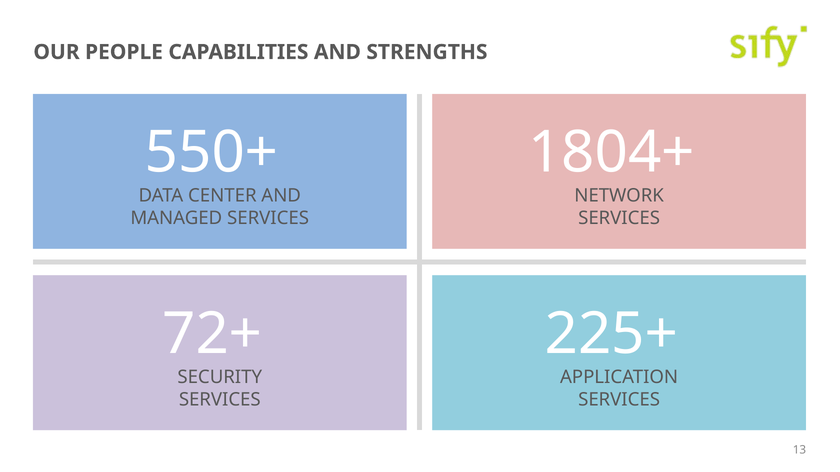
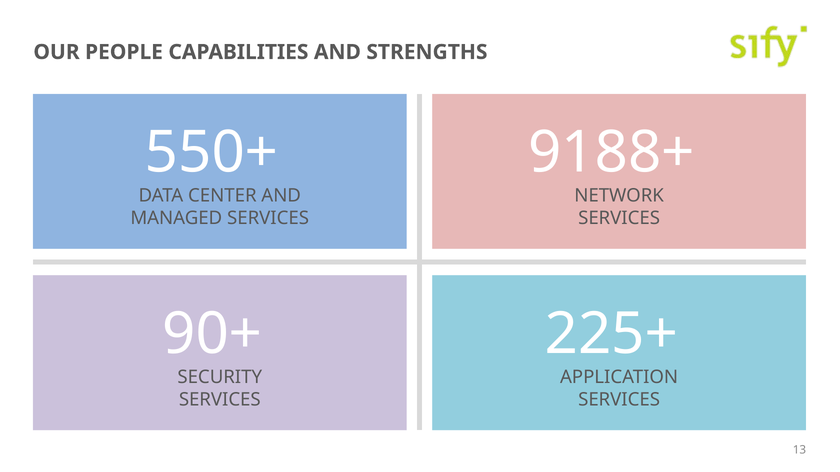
1804+: 1804+ -> 9188+ (611, 153)
72+: 72+ -> 90+ (212, 334)
